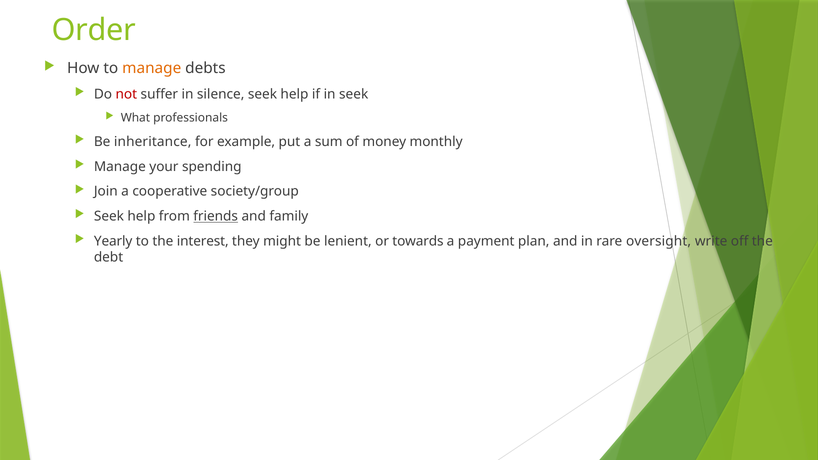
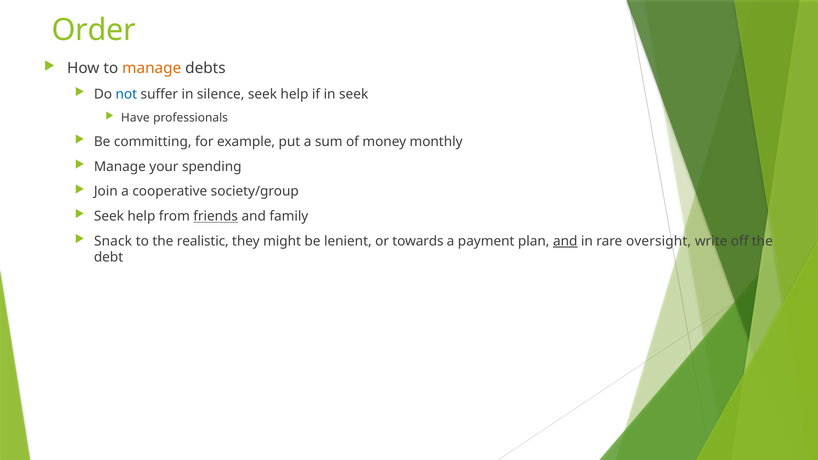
not colour: red -> blue (126, 94)
What: What -> Have (135, 118)
inheritance: inheritance -> committing (153, 142)
Yearly: Yearly -> Snack (113, 241)
interest: interest -> realistic (203, 241)
and underline: none -> present (565, 241)
